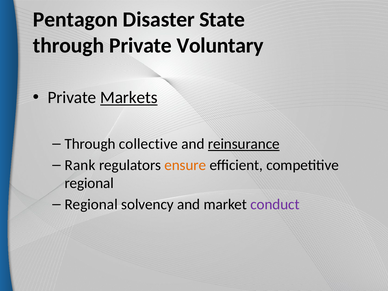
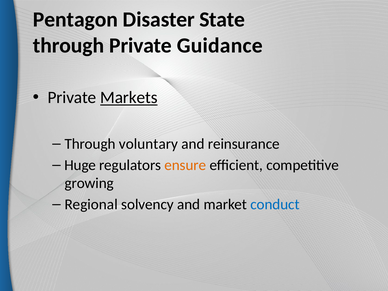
Voluntary: Voluntary -> Guidance (220, 45)
collective: collective -> voluntary (148, 144)
reinsurance underline: present -> none (244, 144)
Rank: Rank -> Huge (80, 165)
regional: regional -> growing (89, 183)
conduct colour: purple -> blue (275, 204)
